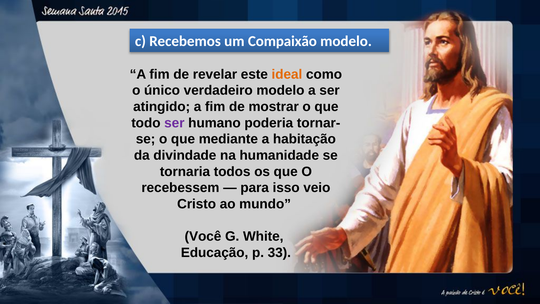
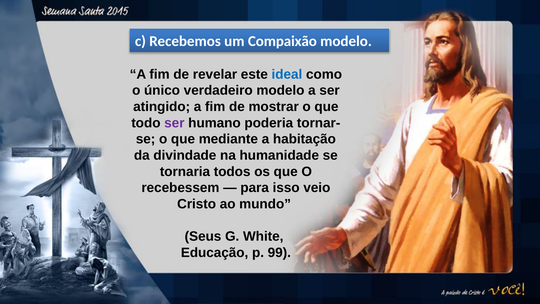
ideal colour: orange -> blue (287, 74)
Você: Você -> Seus (203, 236)
33: 33 -> 99 (279, 252)
